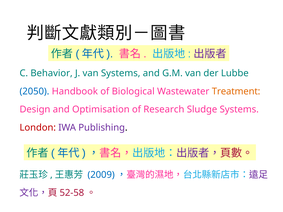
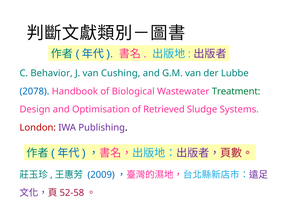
van Systems: Systems -> Cushing (121, 73)
2050: 2050 -> 2078 (34, 91)
Treatment colour: orange -> green (236, 91)
Research: Research -> Retrieved (164, 110)
